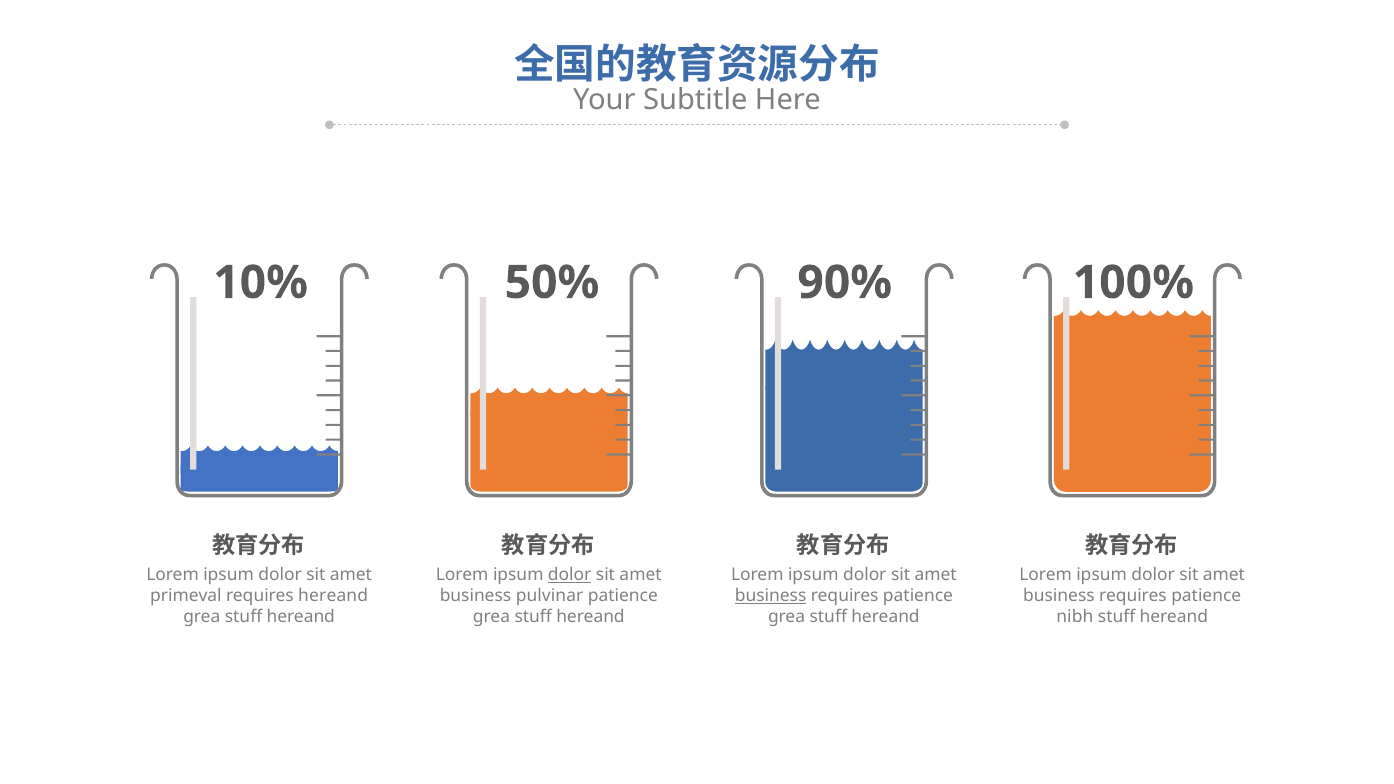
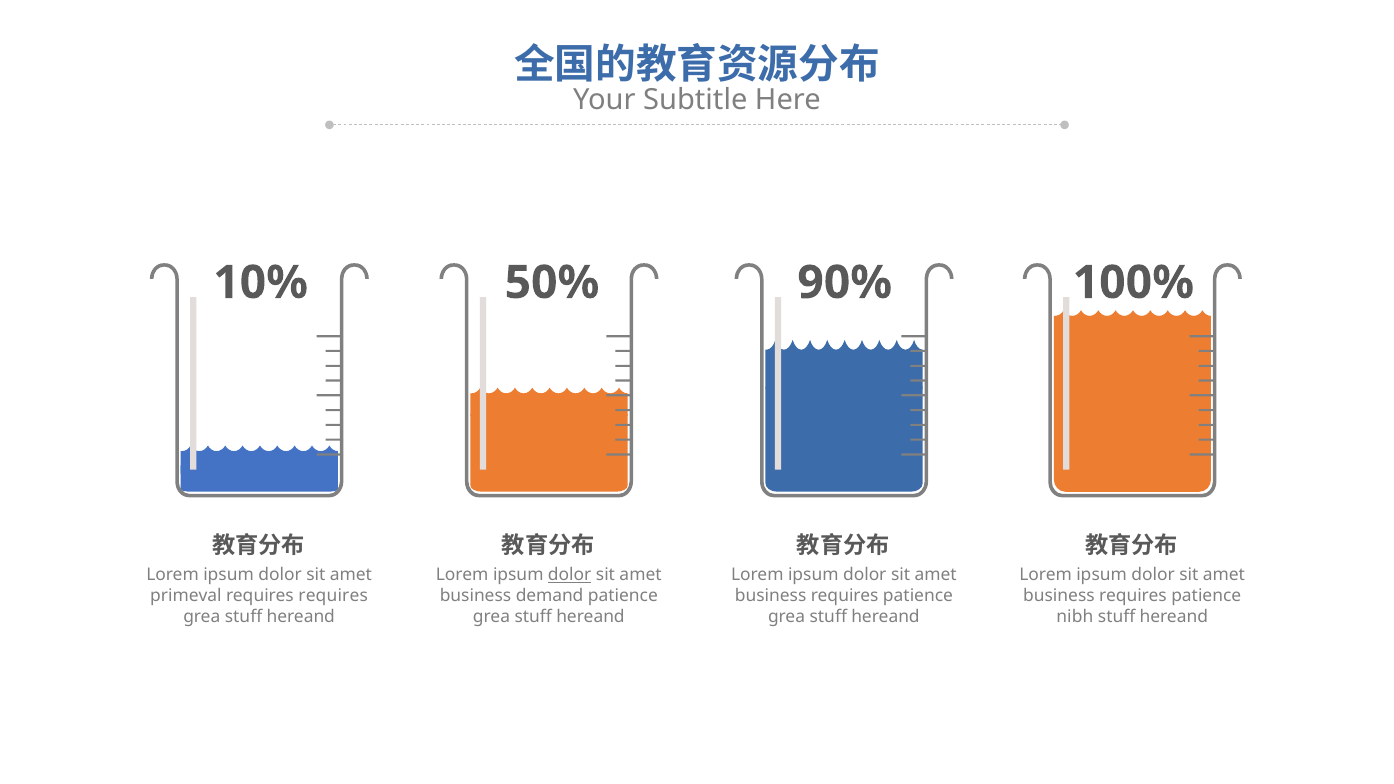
requires hereand: hereand -> requires (333, 596)
pulvinar: pulvinar -> demand (550, 596)
business underline: present -> none (771, 596)
